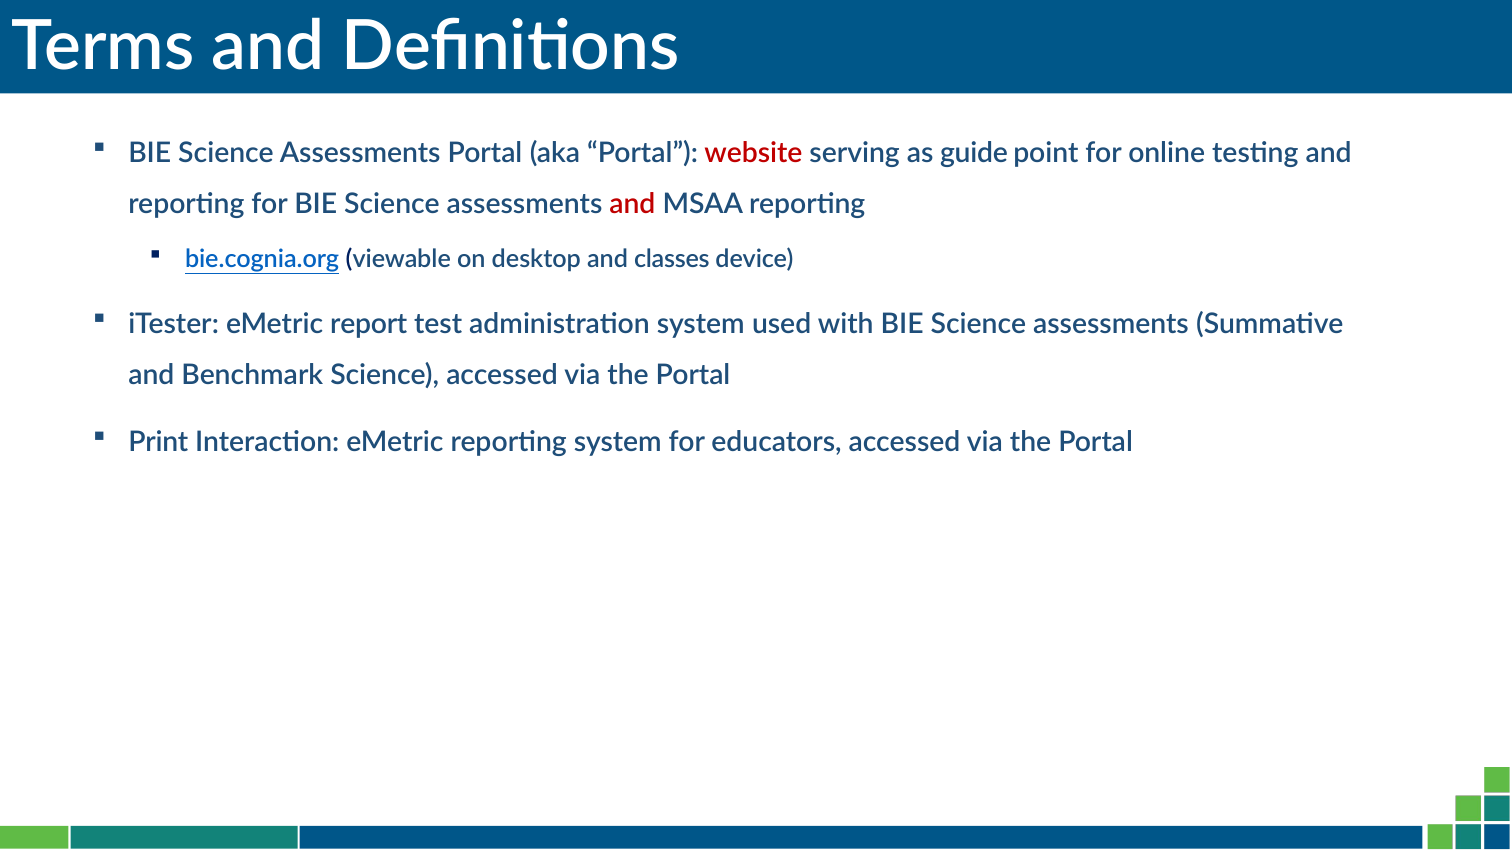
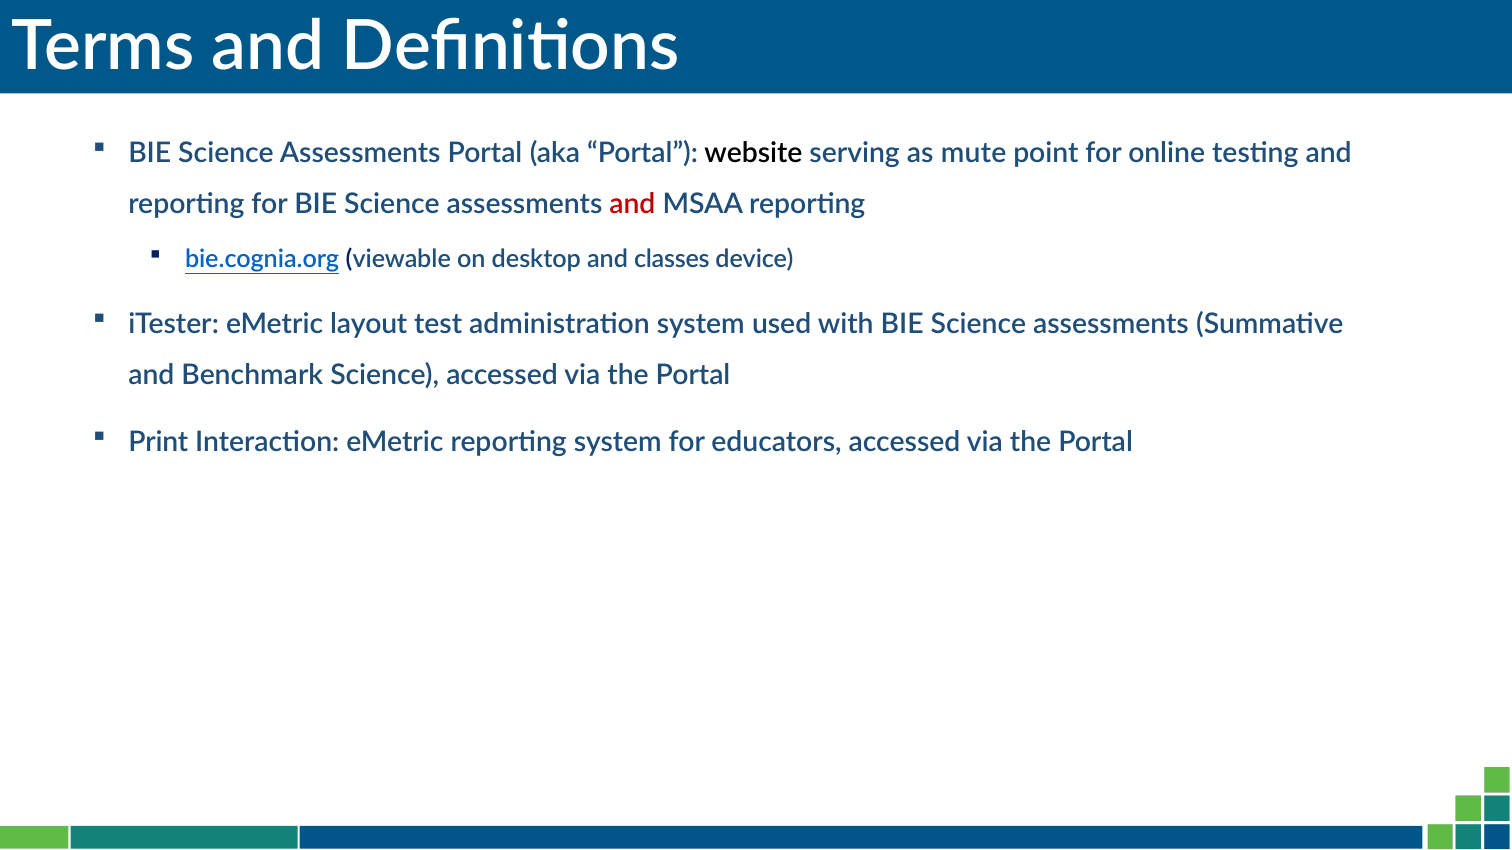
website colour: red -> black (753, 153)
guide: guide -> mute (974, 153)
report: report -> layout (369, 324)
